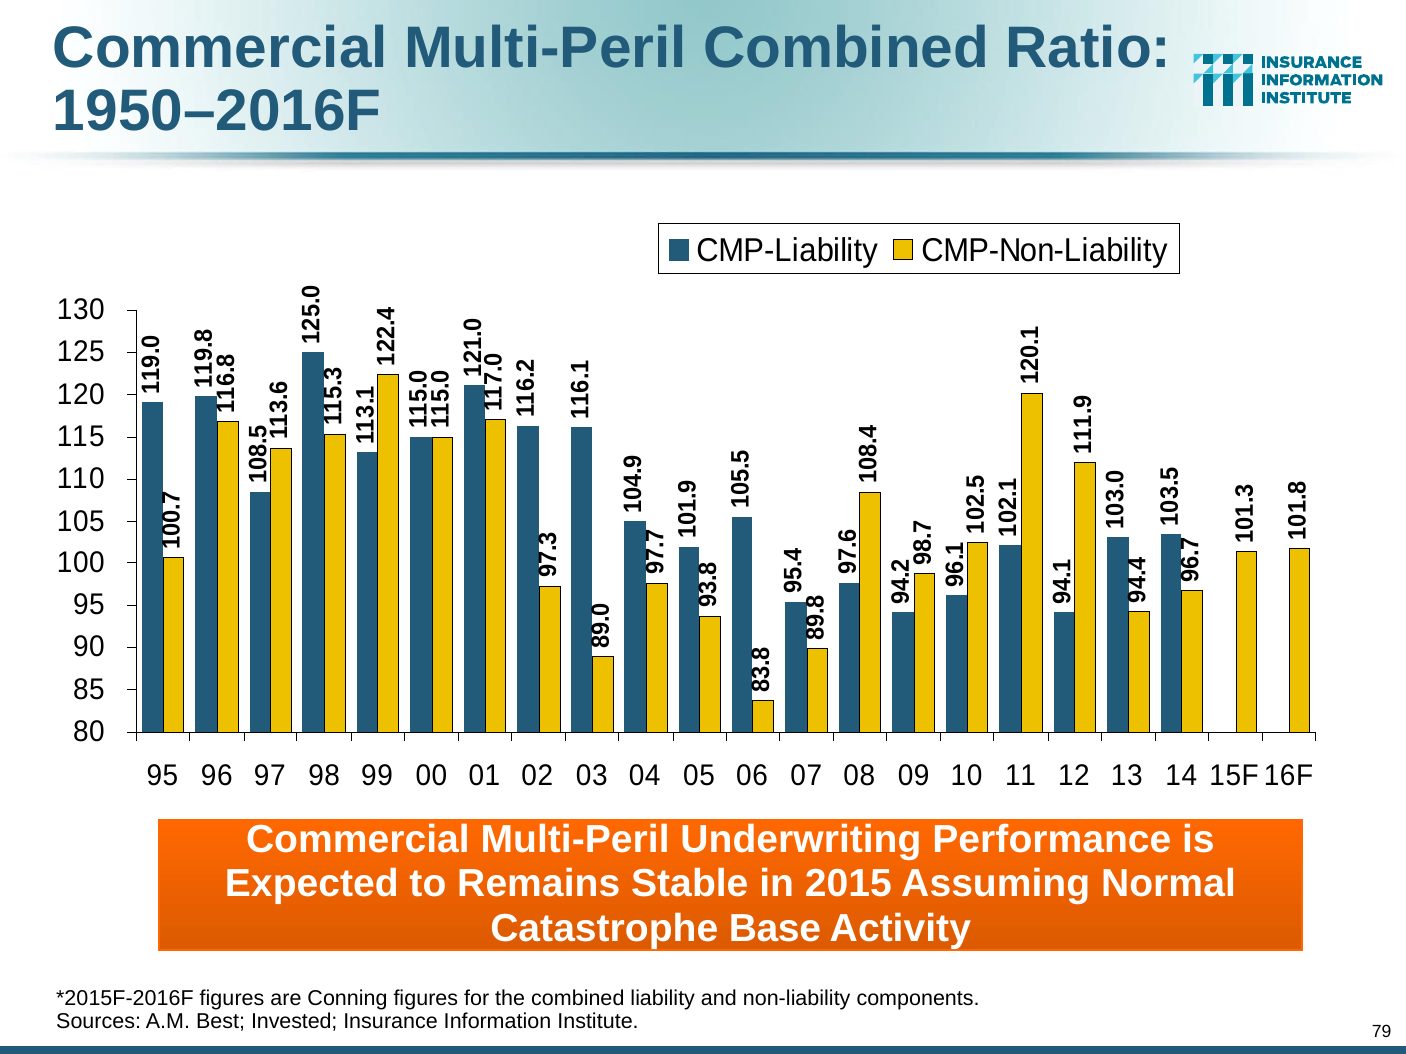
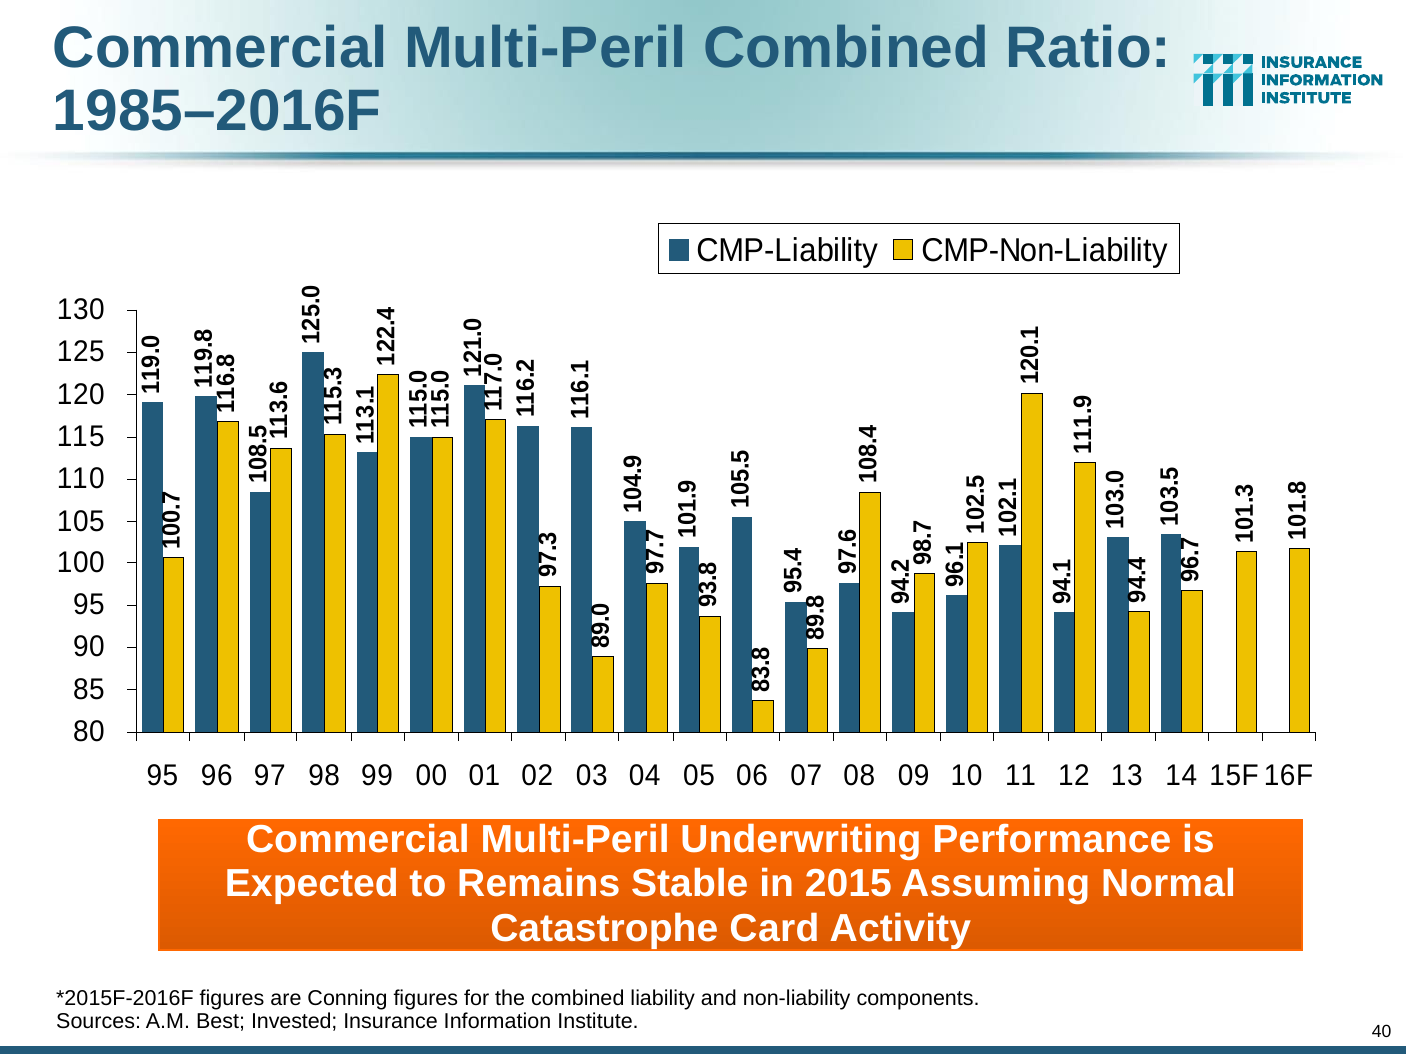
1950–2016F: 1950–2016F -> 1985–2016F (217, 111)
Base: Base -> Card (774, 929)
79: 79 -> 40 (1382, 1032)
